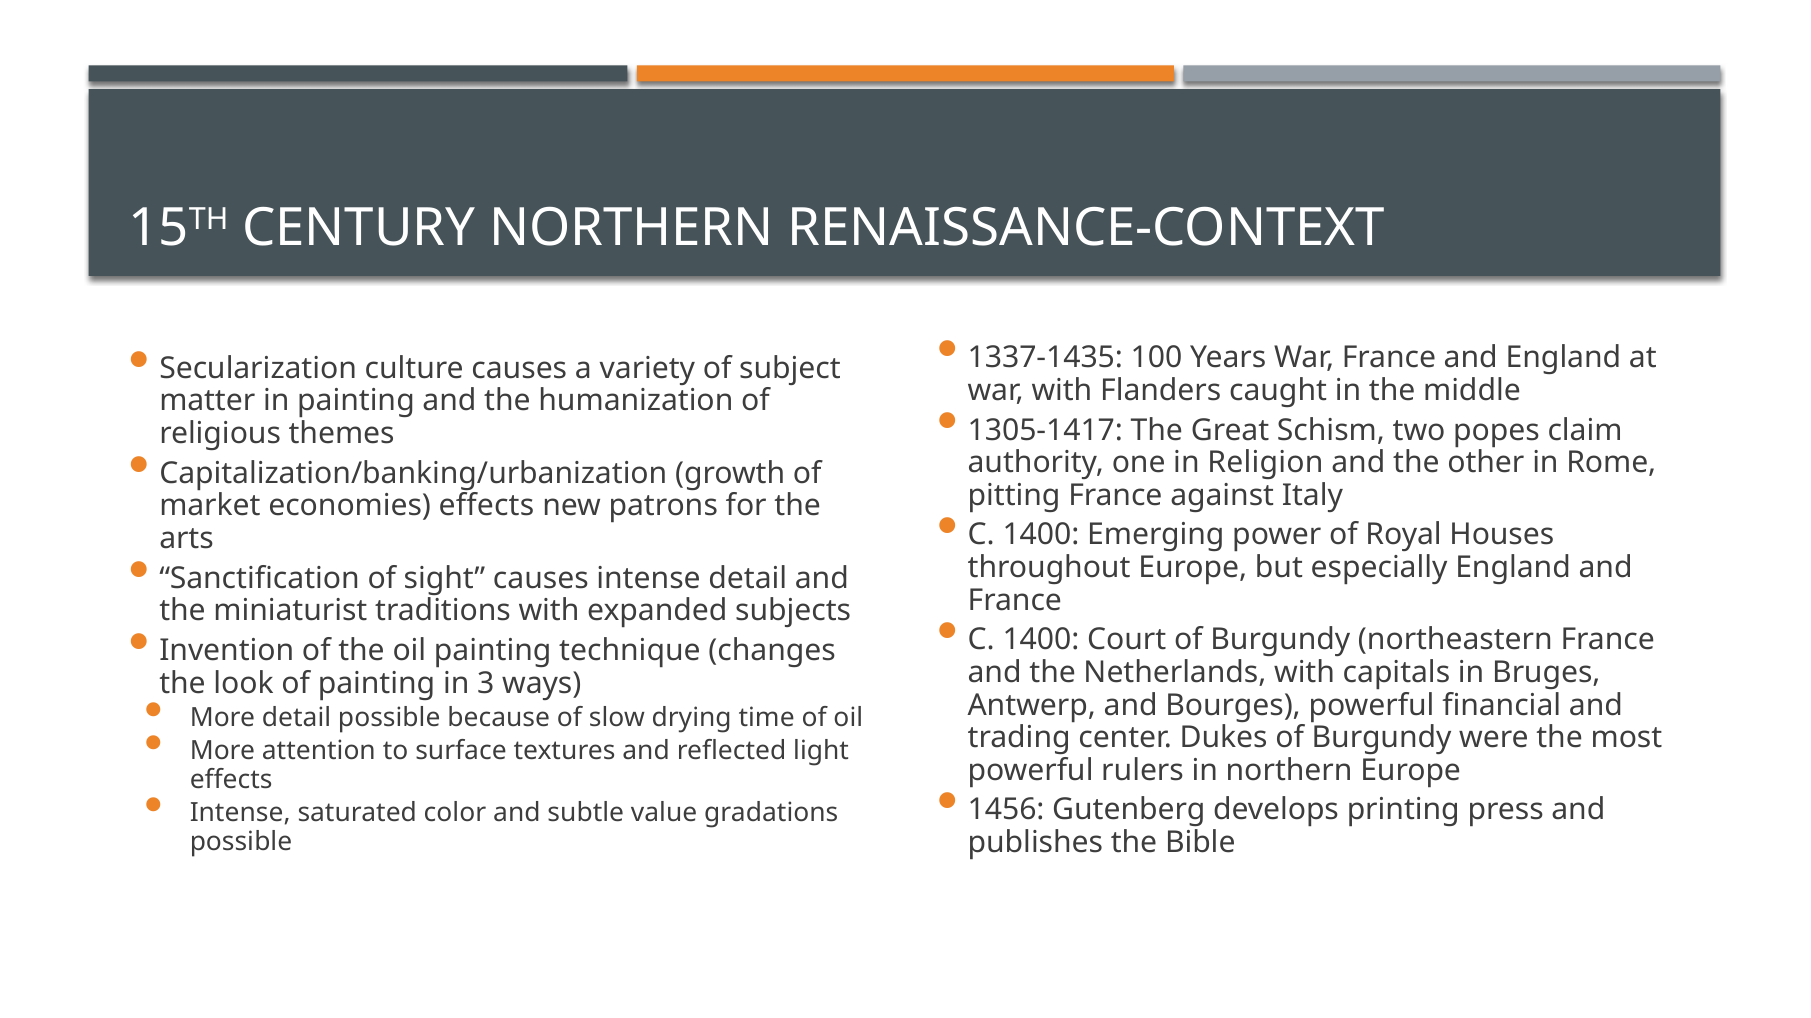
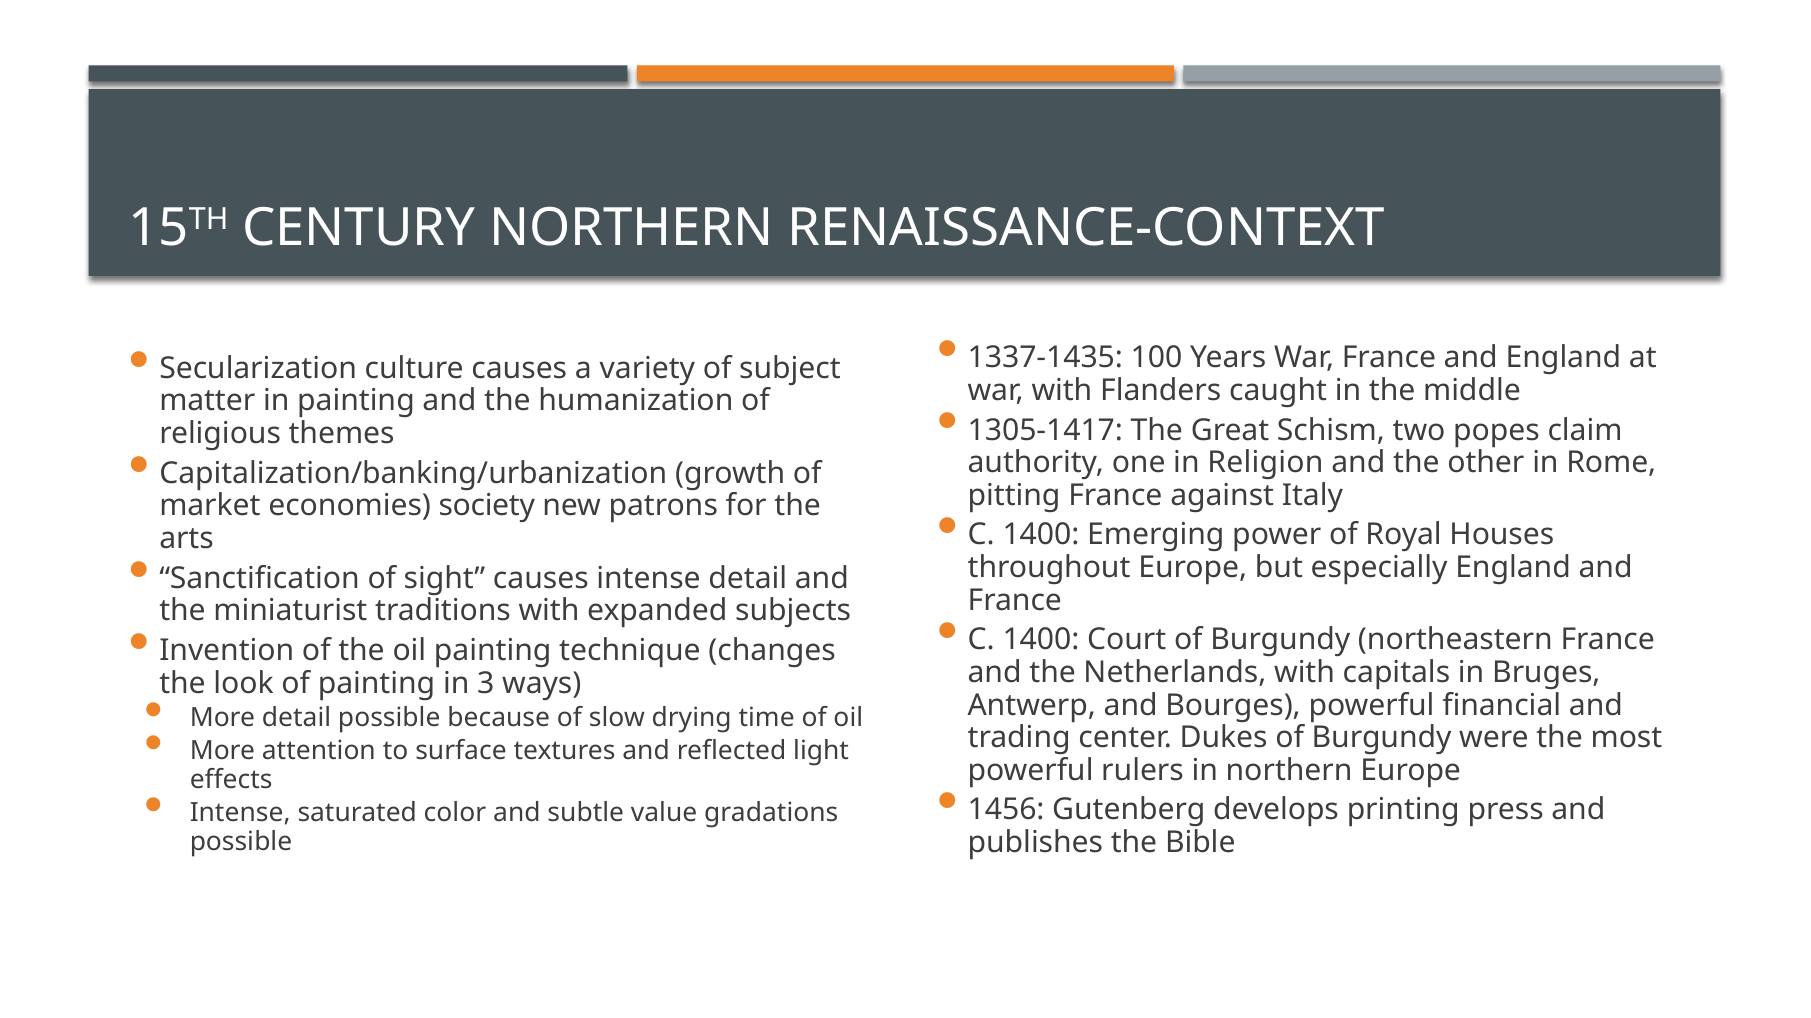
economies effects: effects -> society (487, 506)
